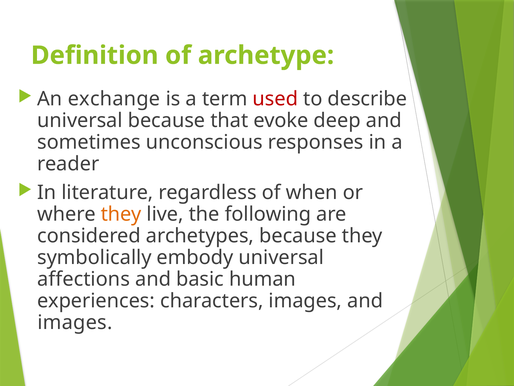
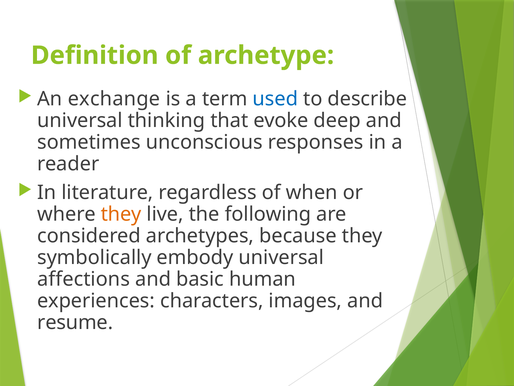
used colour: red -> blue (275, 99)
universal because: because -> thinking (166, 121)
images: images -> resume (75, 322)
